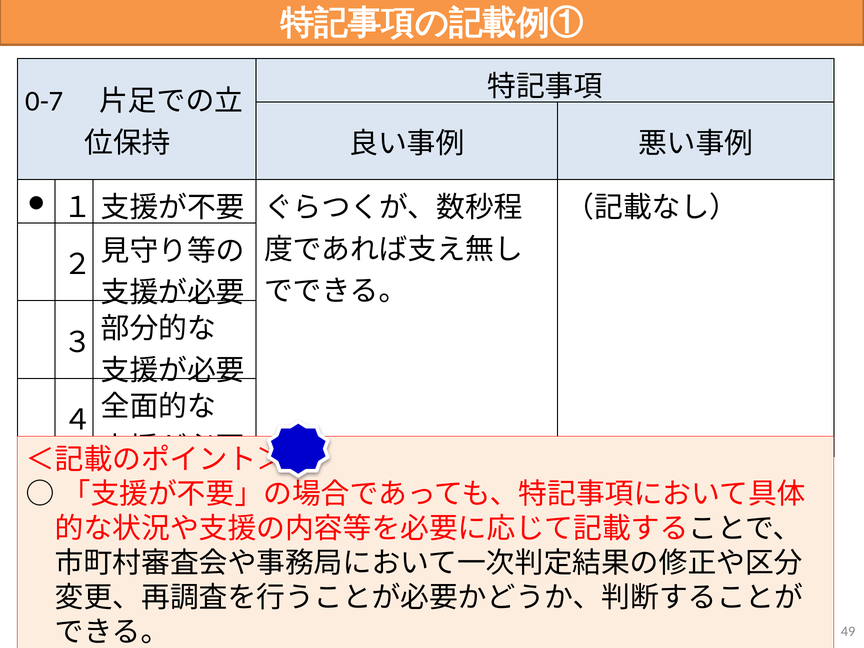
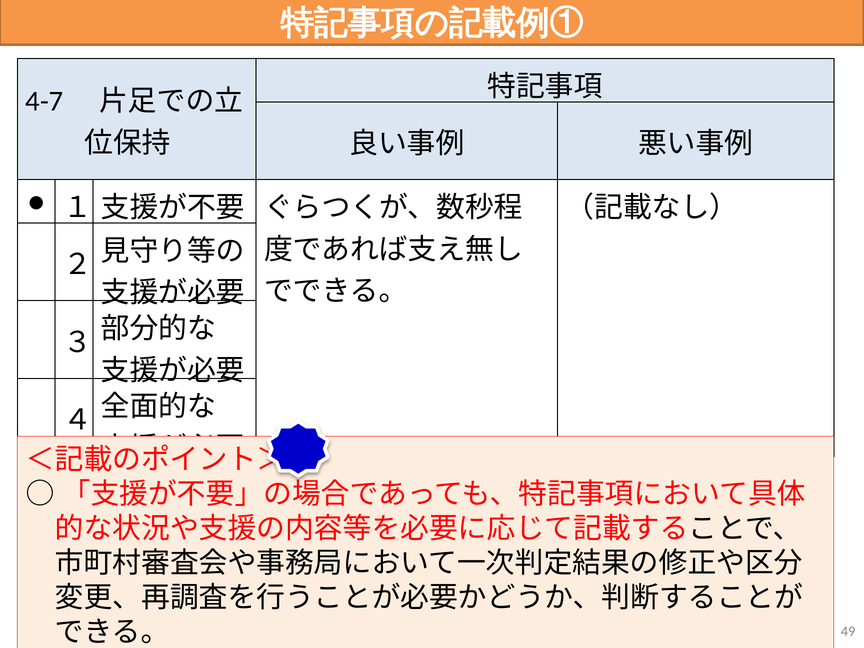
0-7: 0-7 -> 4-7 (44, 101)
